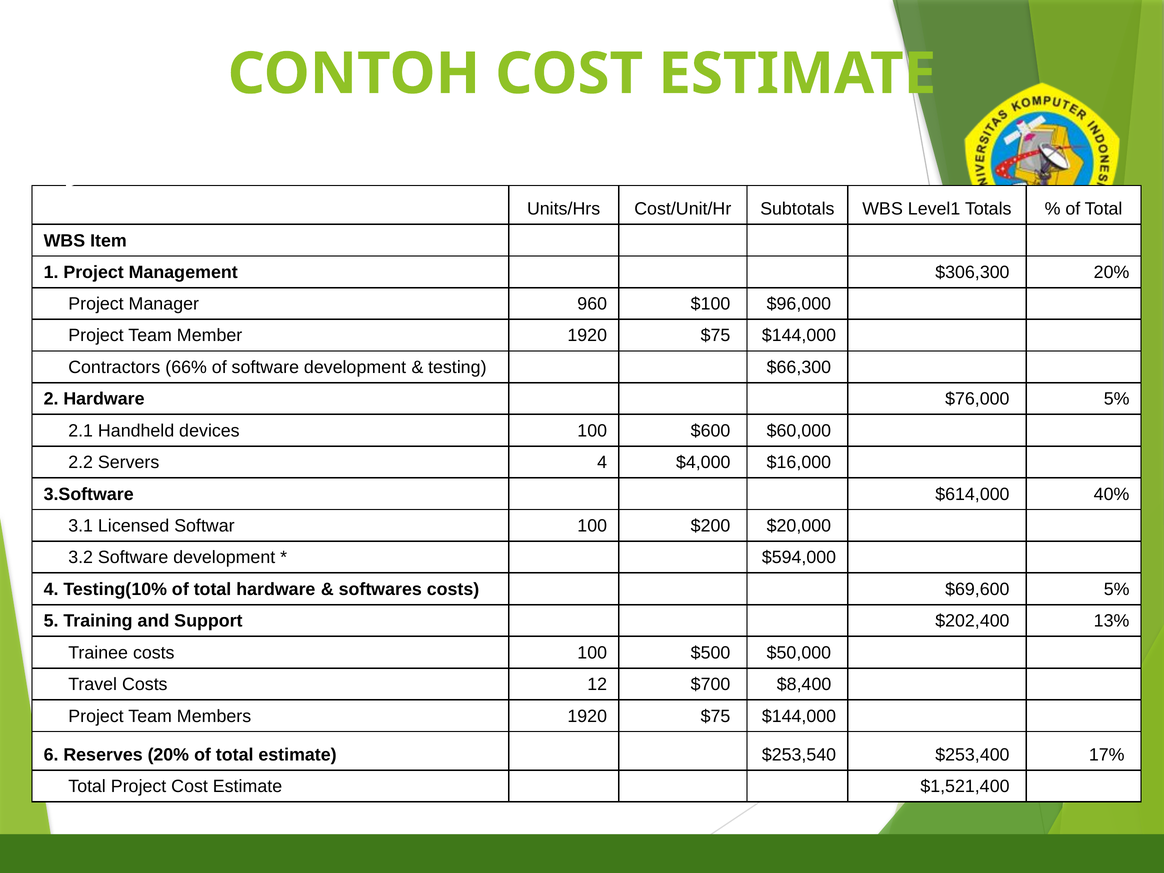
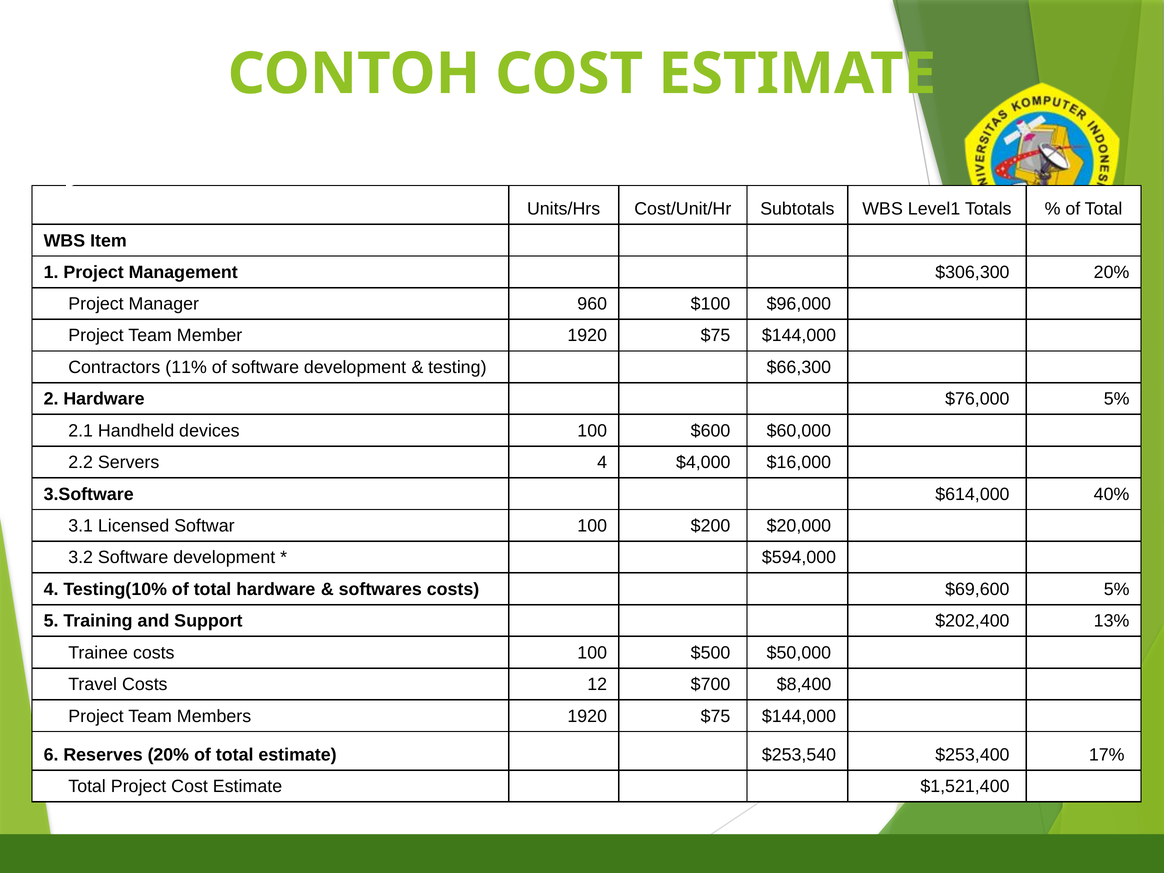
66%: 66% -> 11% (186, 367)
